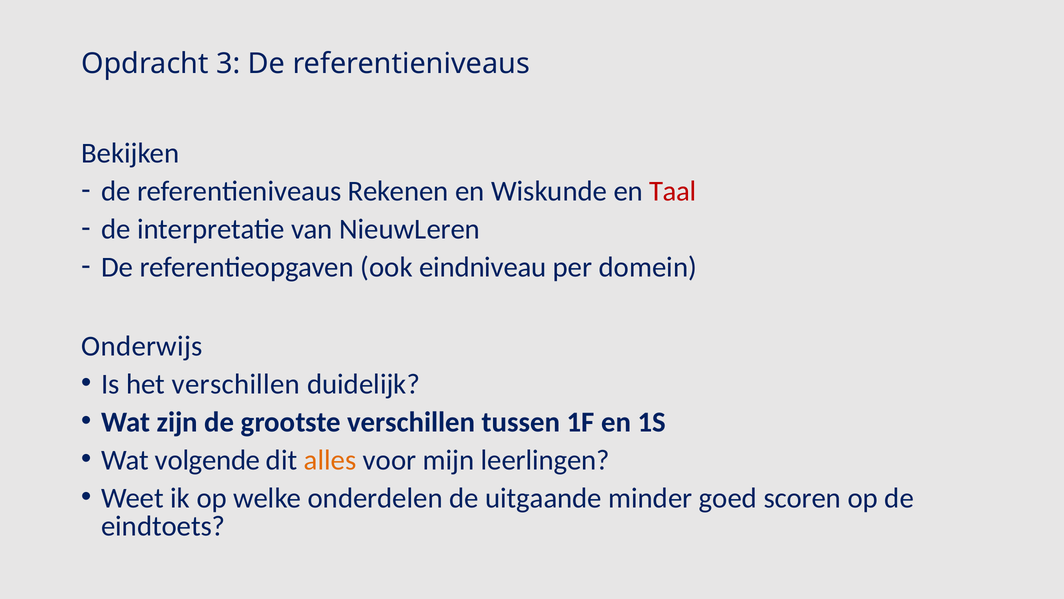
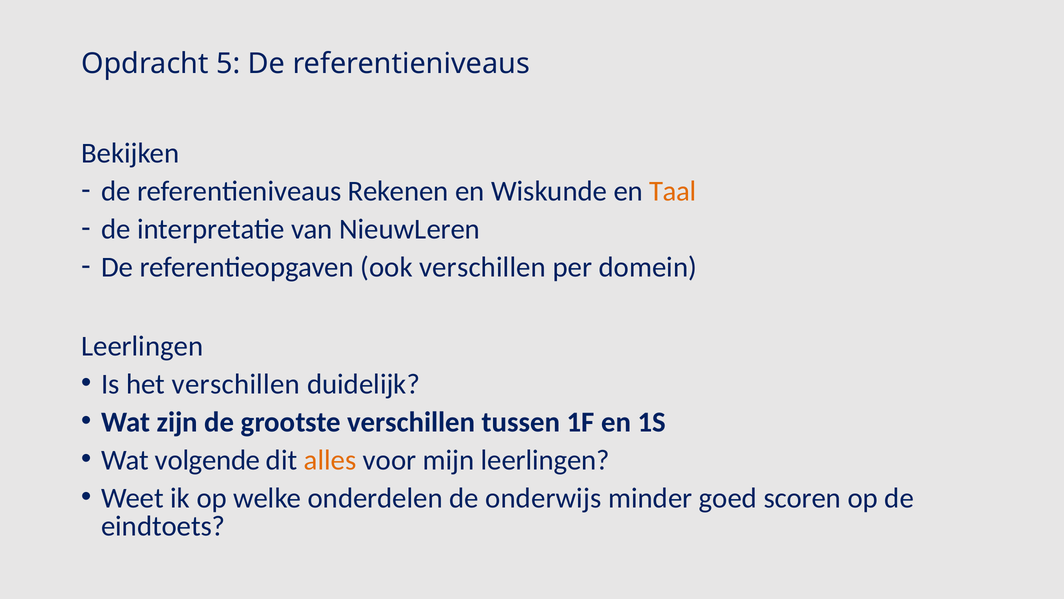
3: 3 -> 5 (228, 64)
Taal colour: red -> orange (673, 191)
ook eindniveau: eindniveau -> verschillen (483, 267)
Onderwijs: Onderwijs -> Leerlingen (142, 346)
uitgaande: uitgaande -> onderwijs (543, 498)
